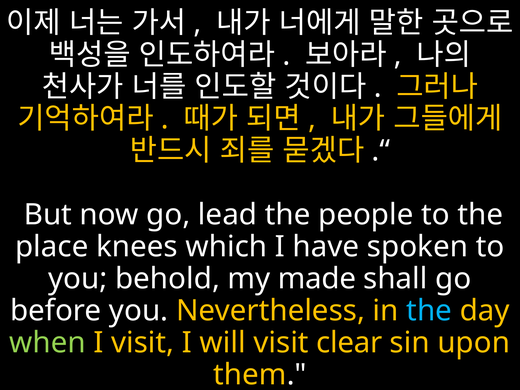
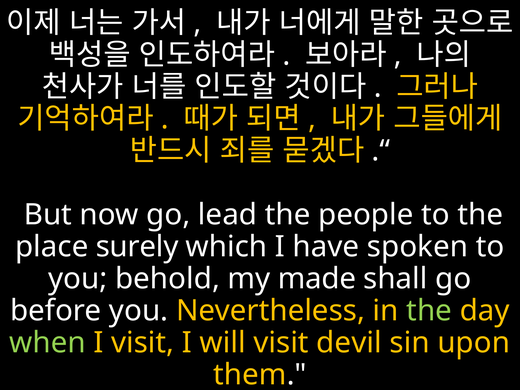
knees: knees -> surely (137, 247)
the colour: light blue -> light green (429, 311)
clear: clear -> devil (349, 343)
